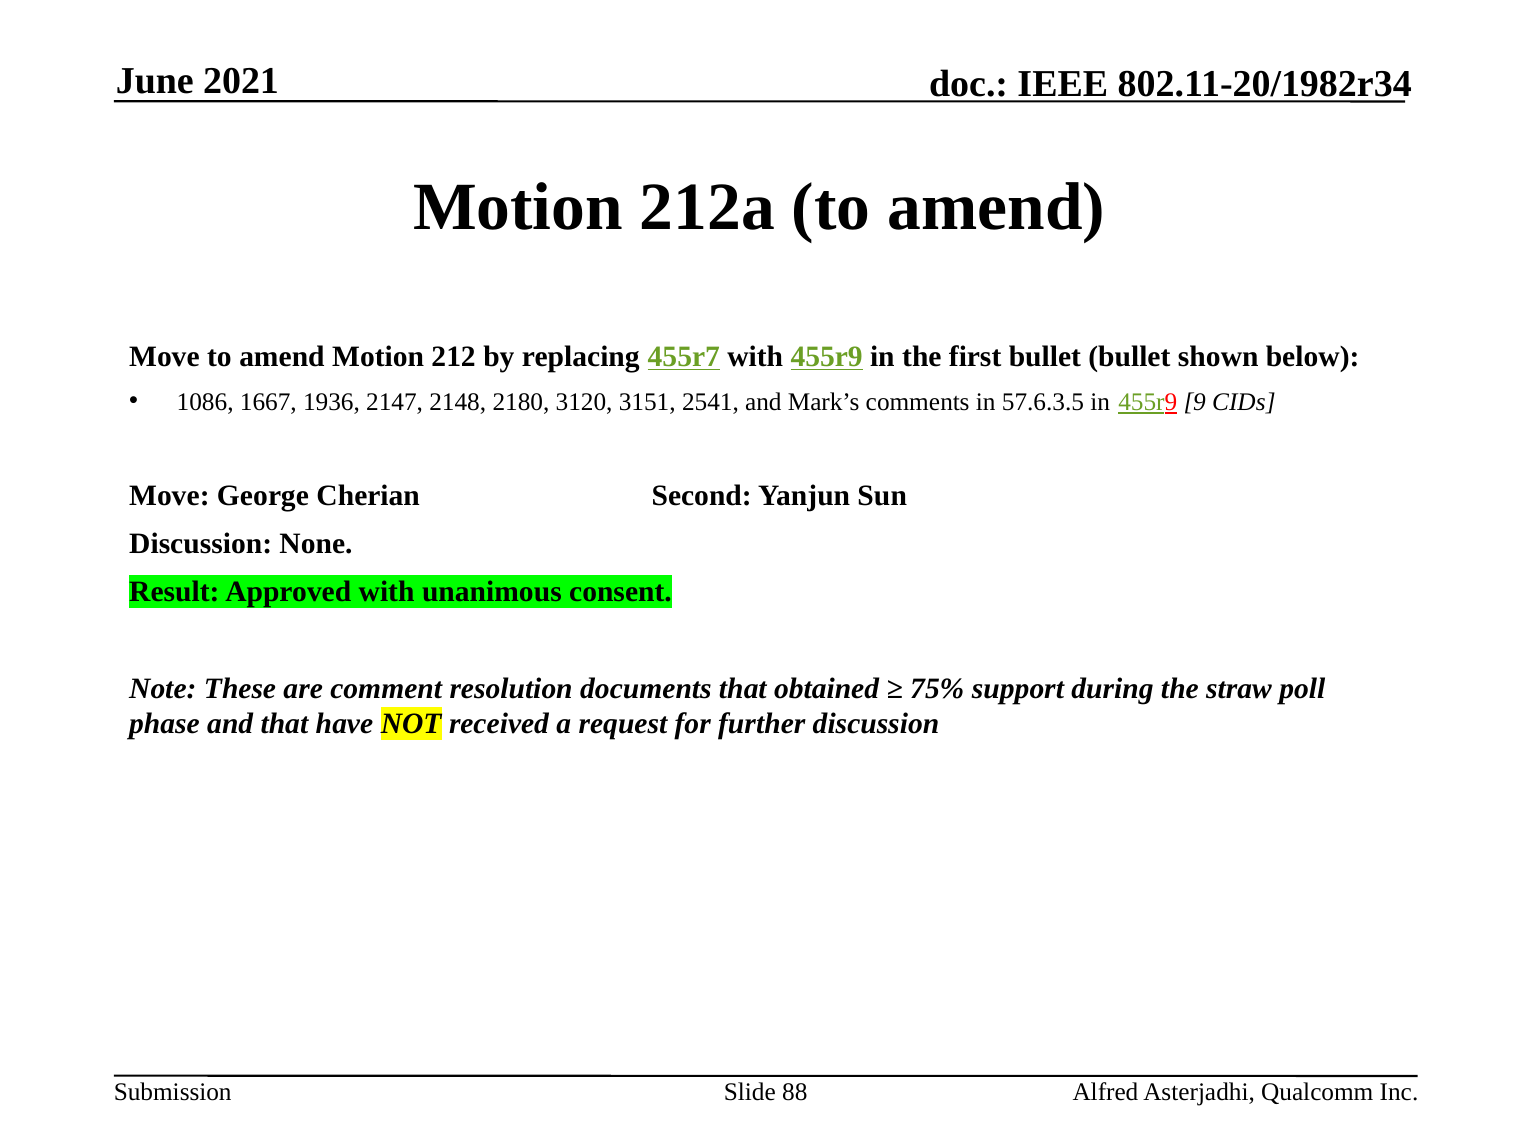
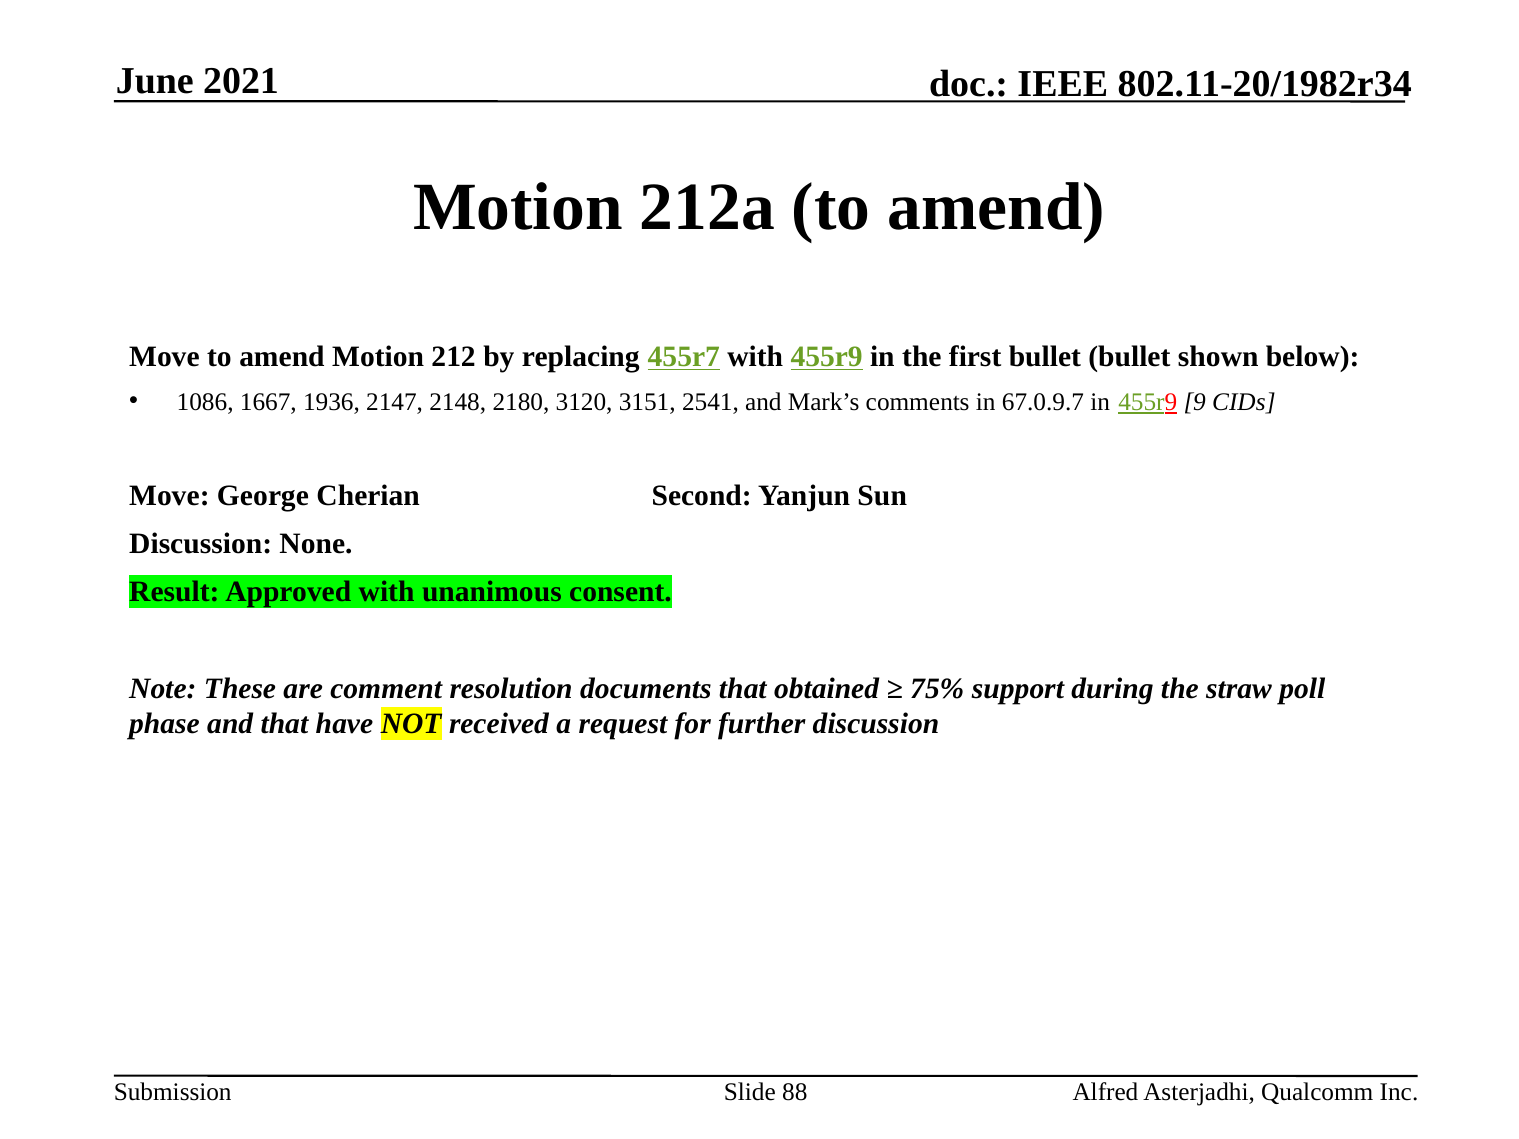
57.6.3.5: 57.6.3.5 -> 67.0.9.7 (1043, 402)
